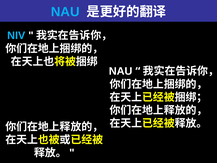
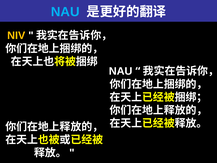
NIV colour: light blue -> yellow (16, 35)
